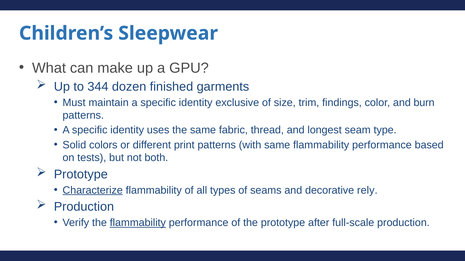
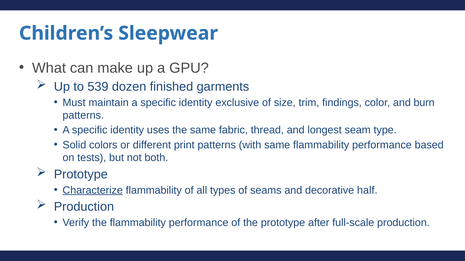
344: 344 -> 539 (98, 87)
rely: rely -> half (367, 191)
flammability underline: present -> none (138, 223)
